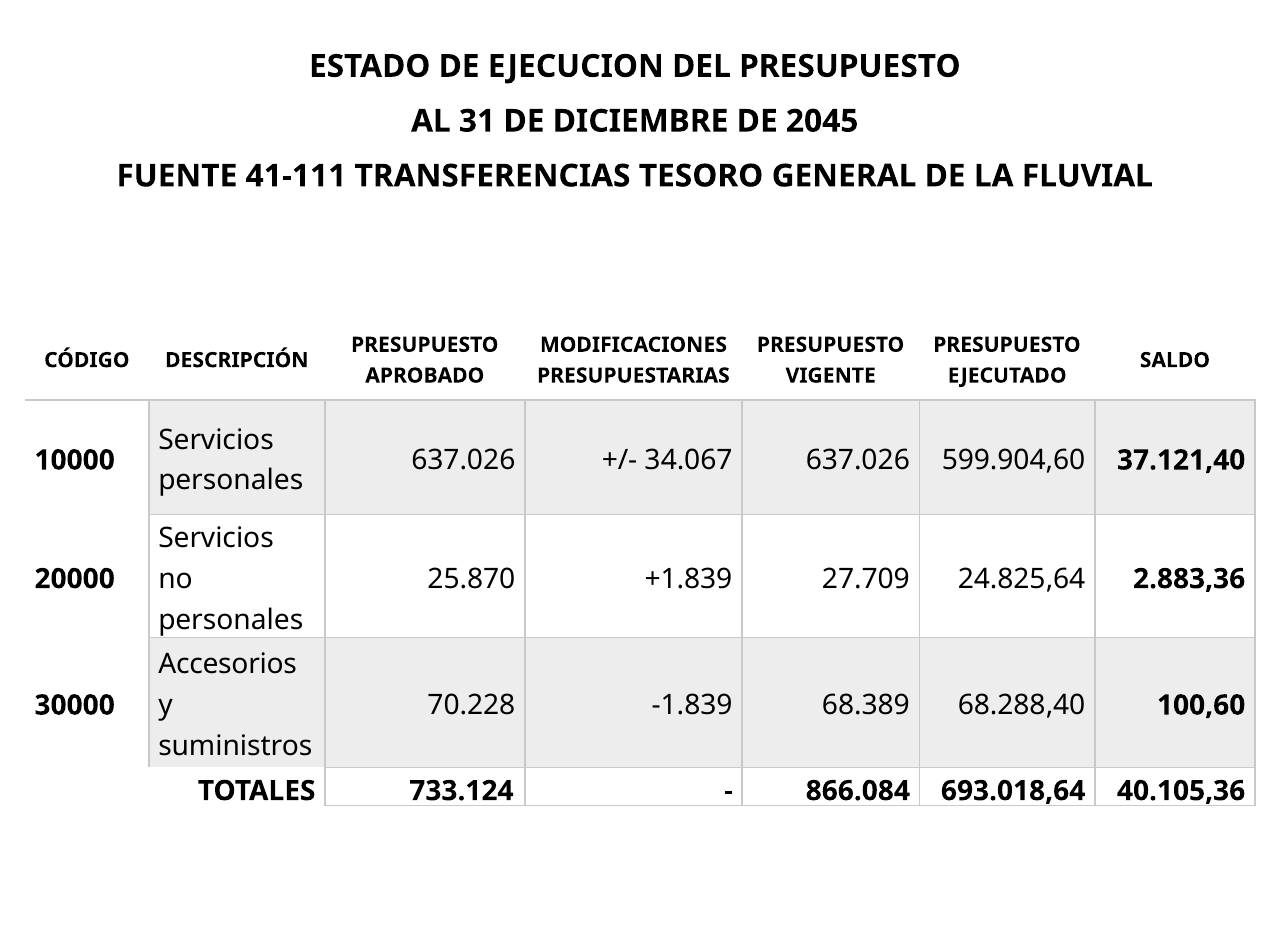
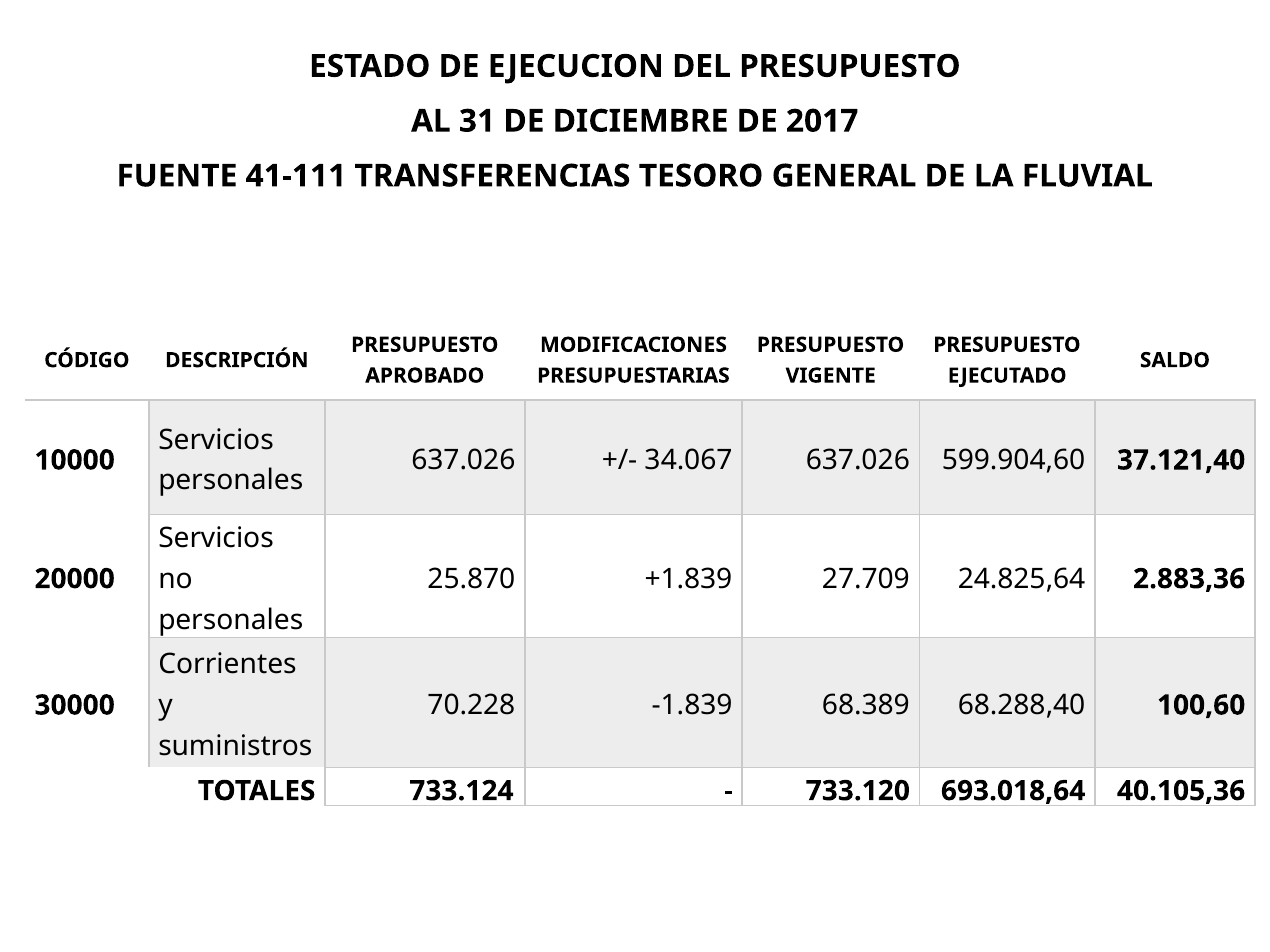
2045: 2045 -> 2017 (822, 121)
Accesorios: Accesorios -> Corrientes (227, 665)
866.084: 866.084 -> 733.120 (858, 791)
